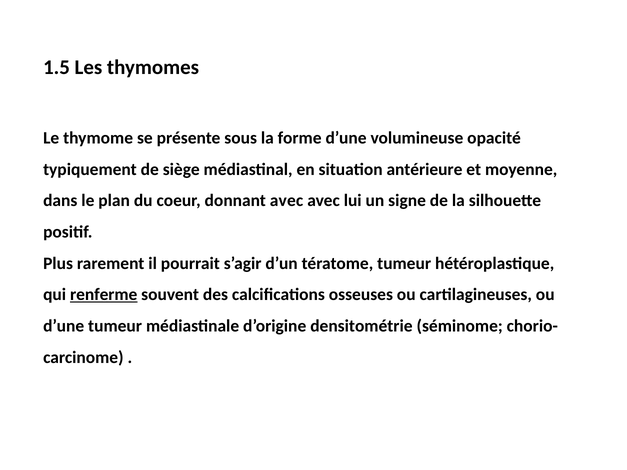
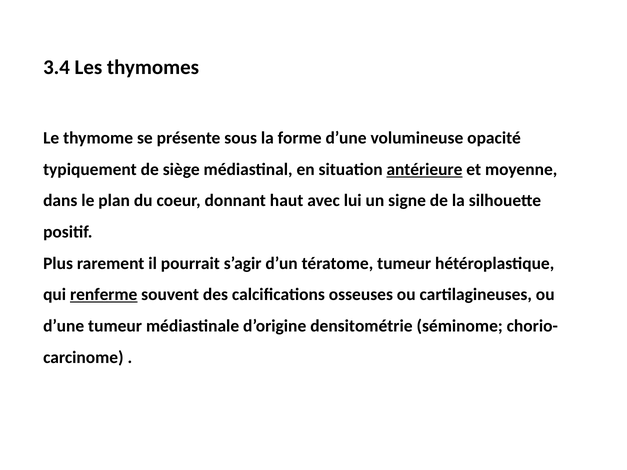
1.5: 1.5 -> 3.4 (57, 67)
antérieure underline: none -> present (424, 169)
donnant avec: avec -> haut (287, 201)
